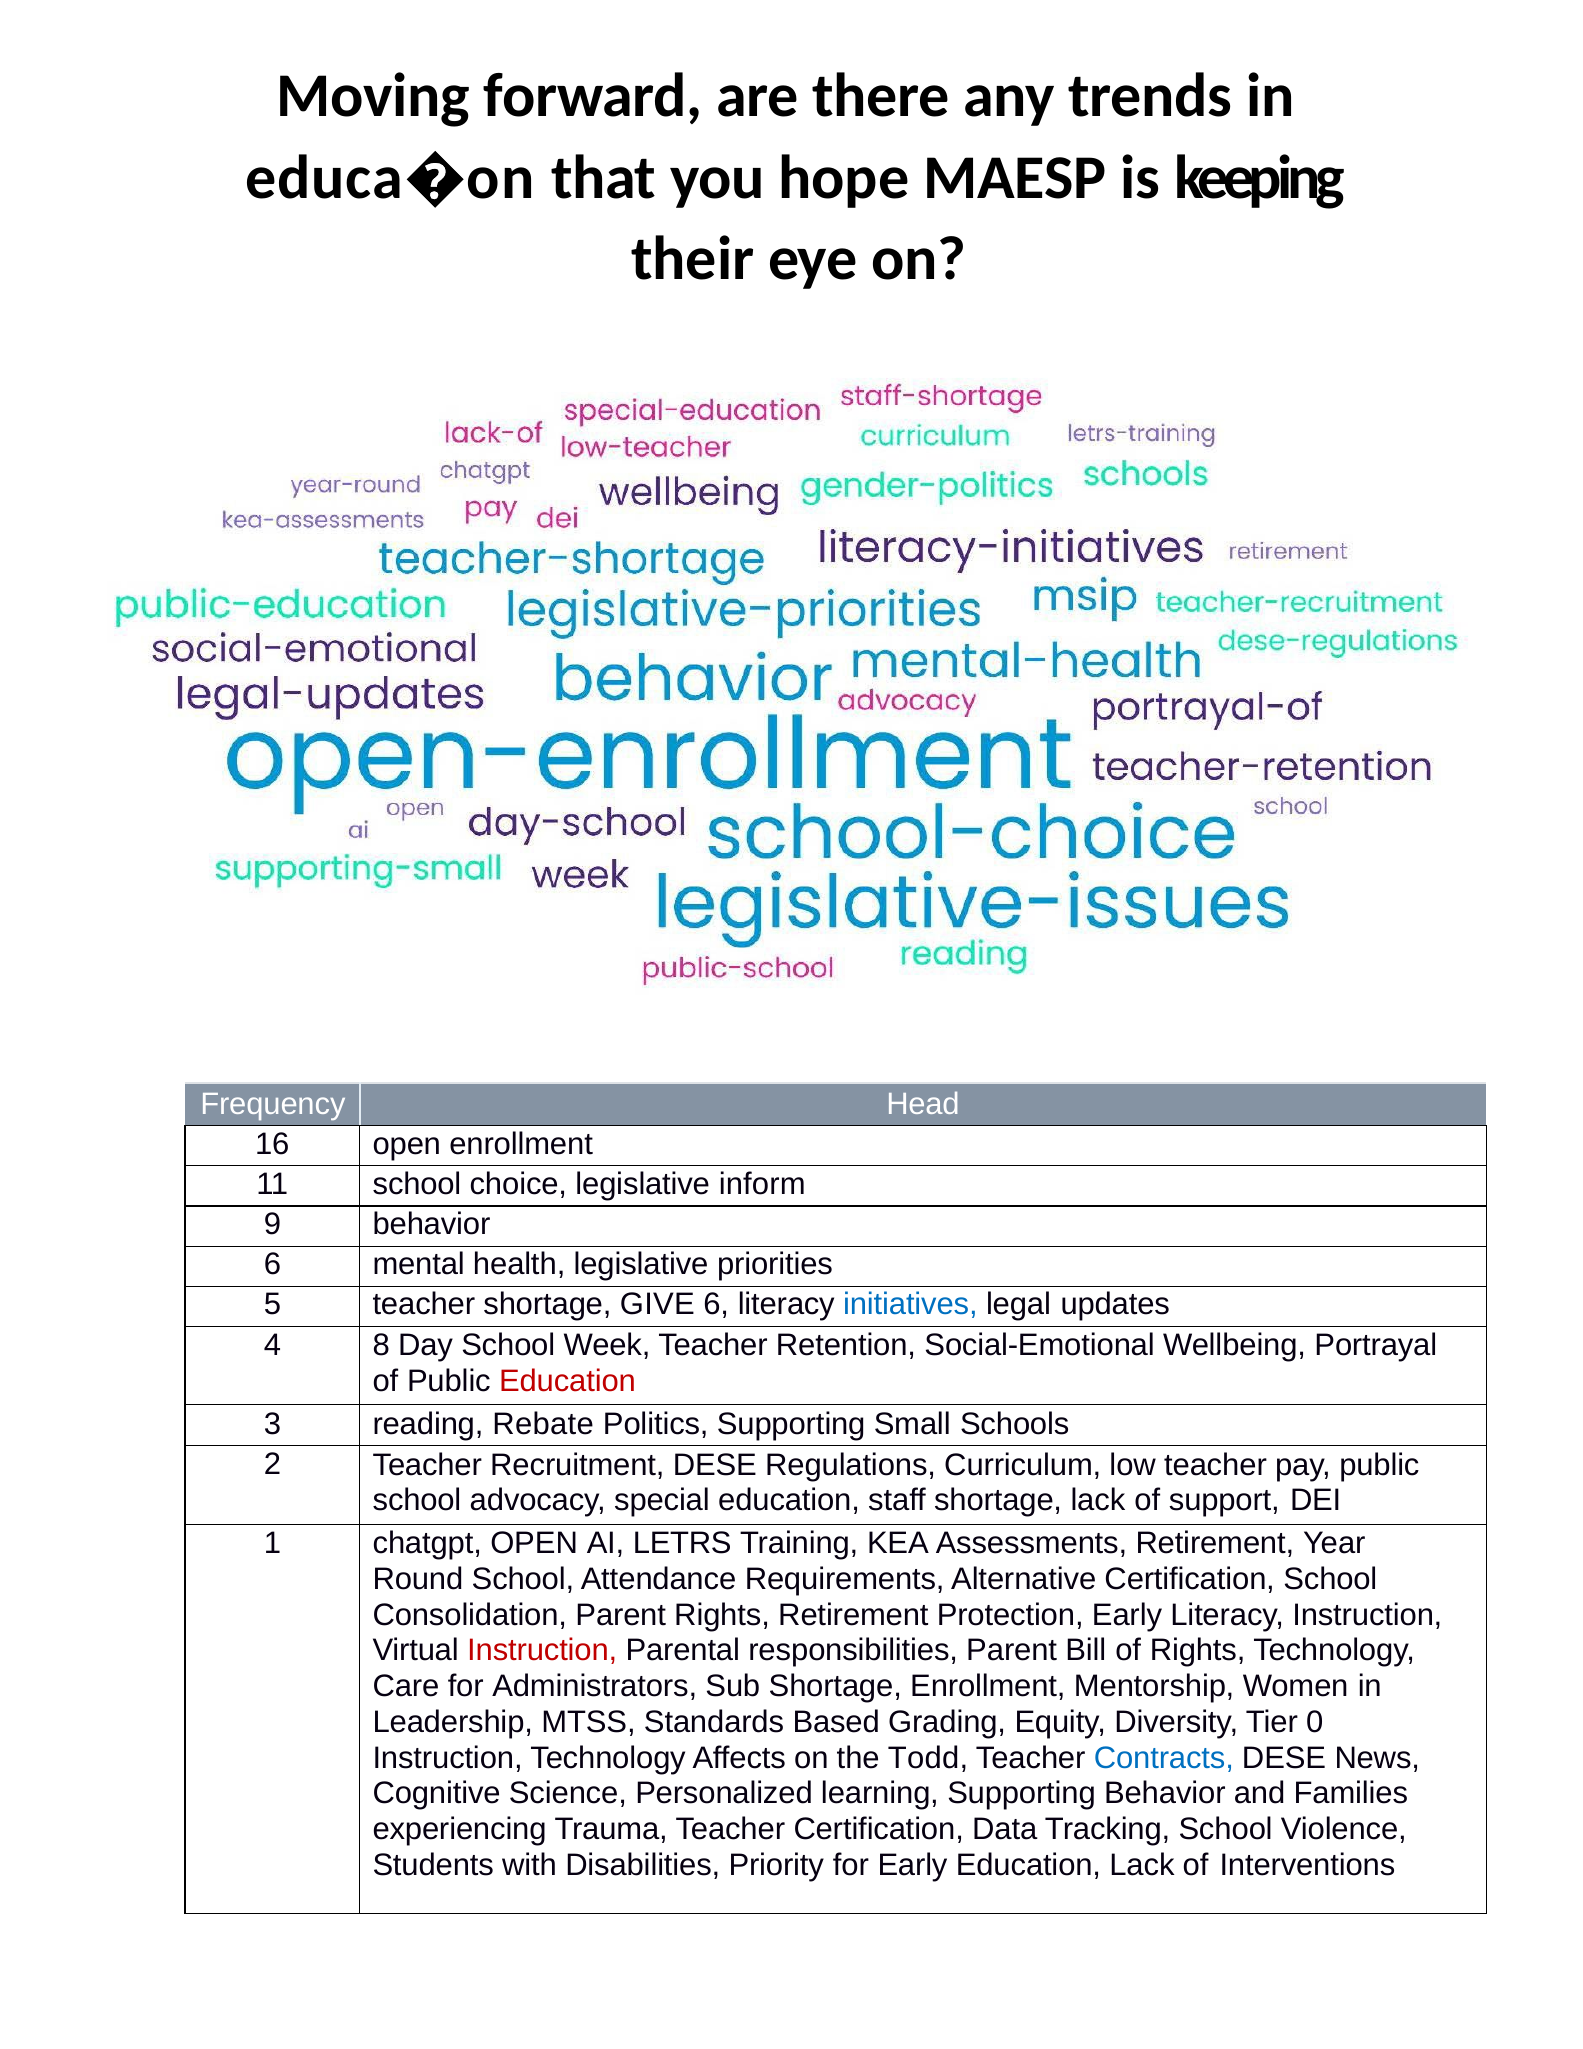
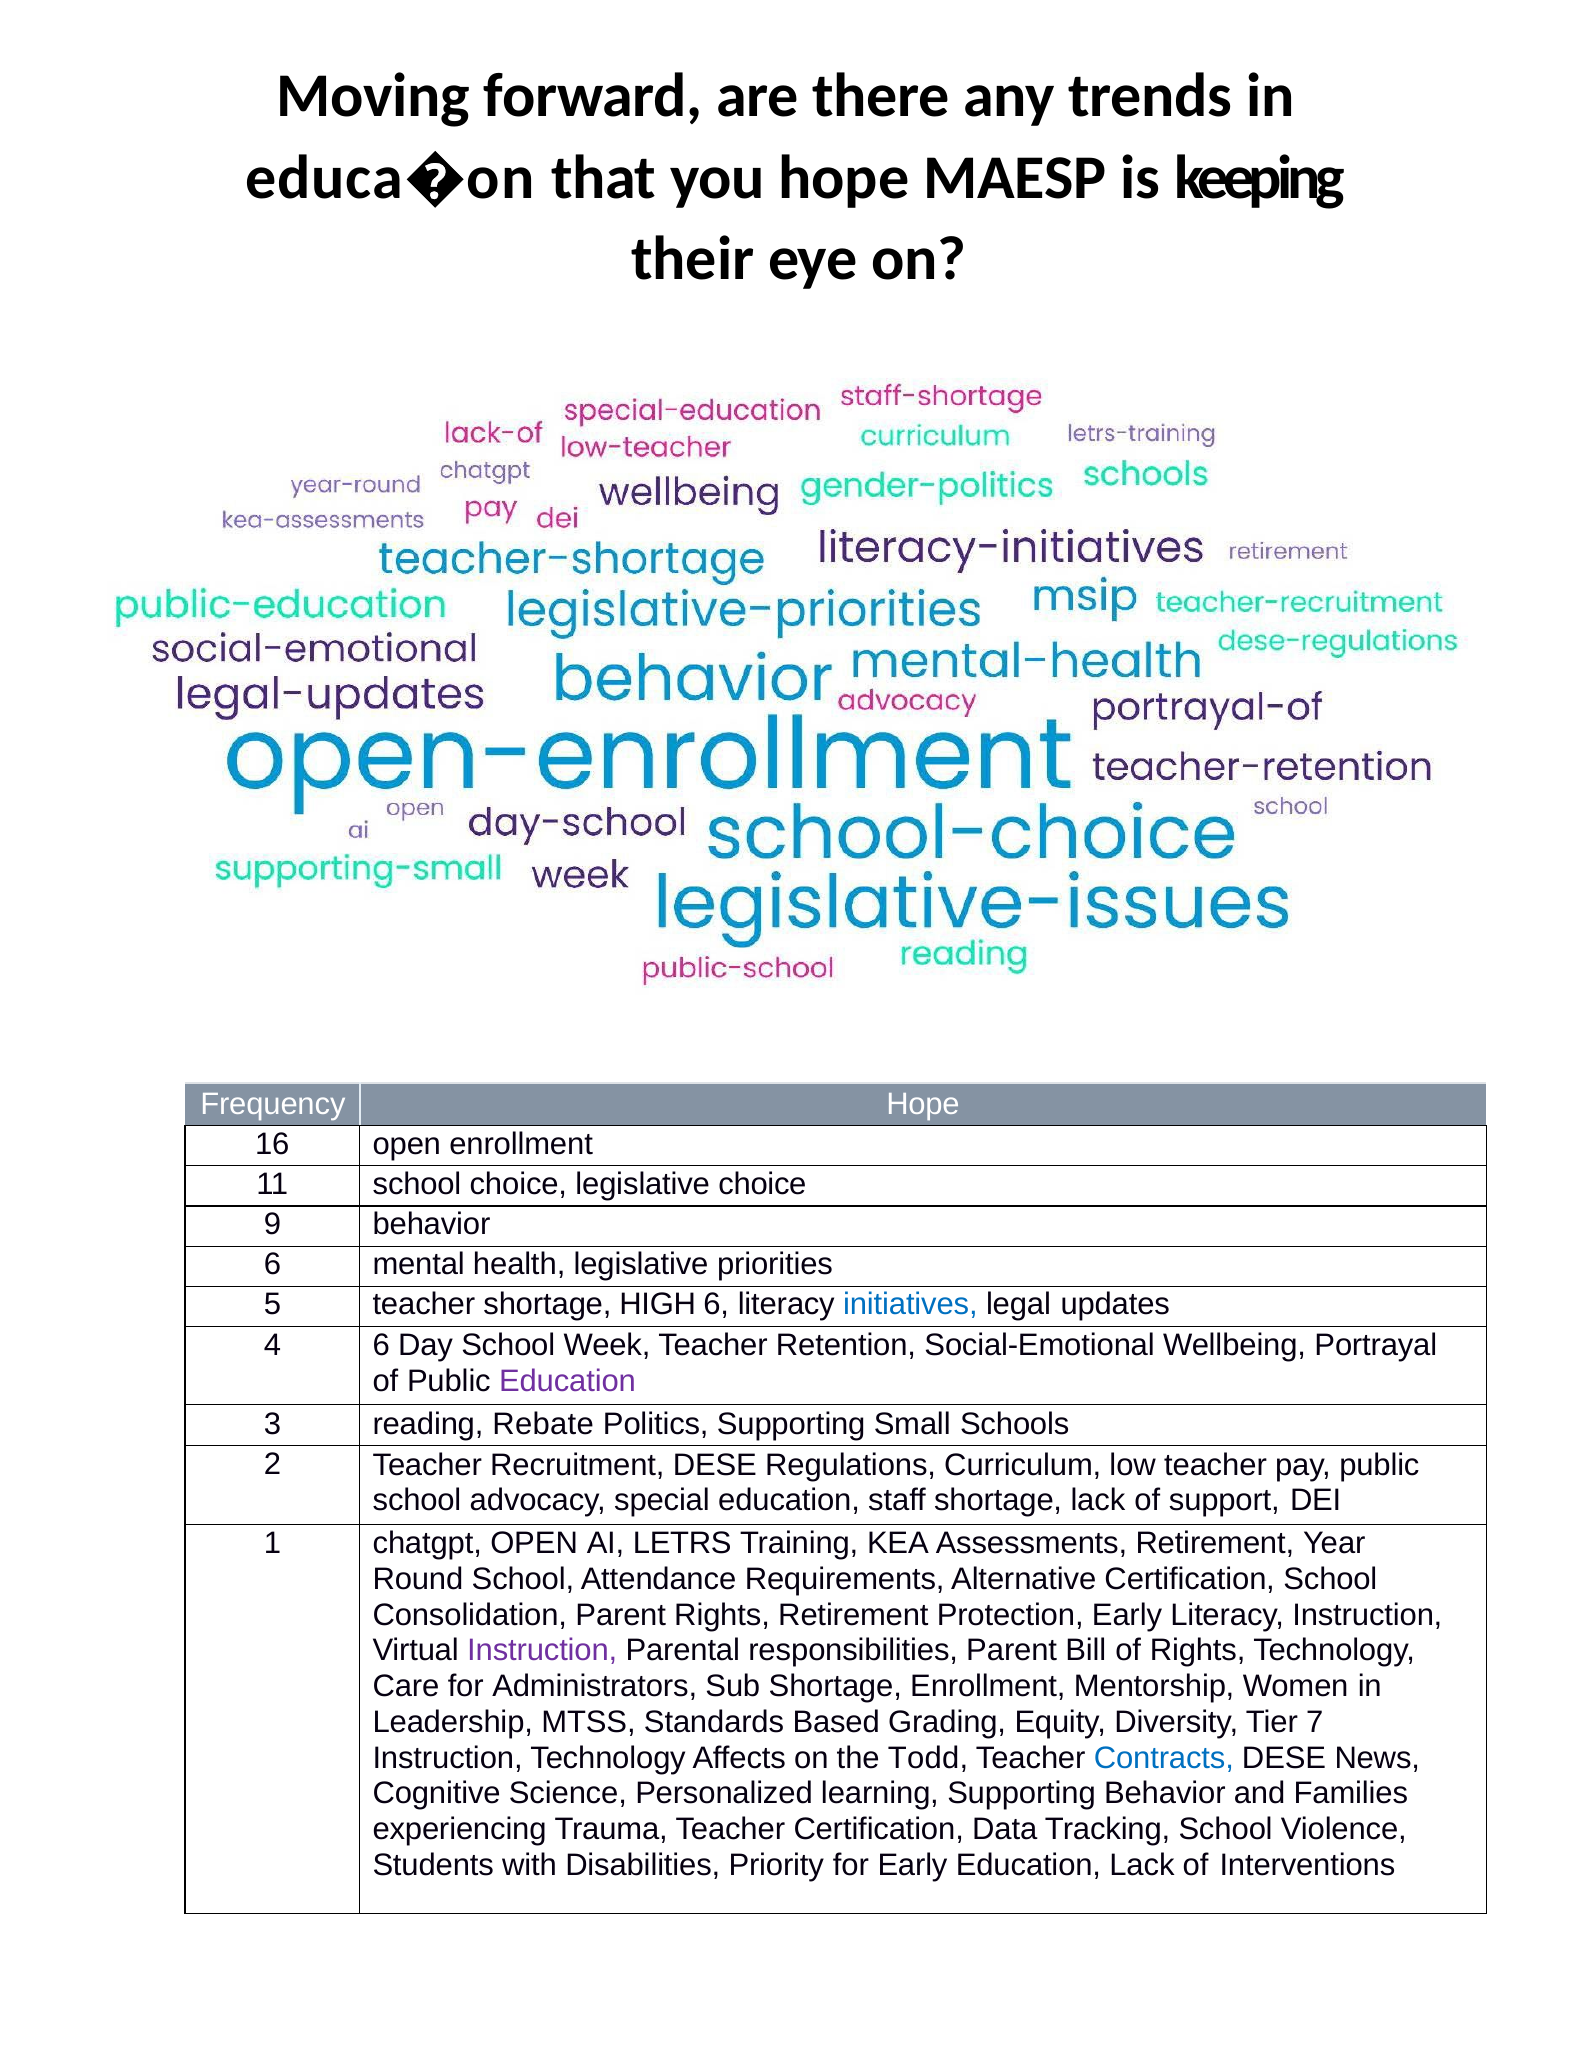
Frequency Head: Head -> Hope (923, 1104)
legislative inform: inform -> choice (762, 1184)
GIVE: GIVE -> HIGH (658, 1304)
4 8: 8 -> 6 (381, 1345)
Education colour: red -> purple (568, 1381)
Instruction colour: red -> purple (542, 1650)
0: 0 -> 7 (1315, 1722)
